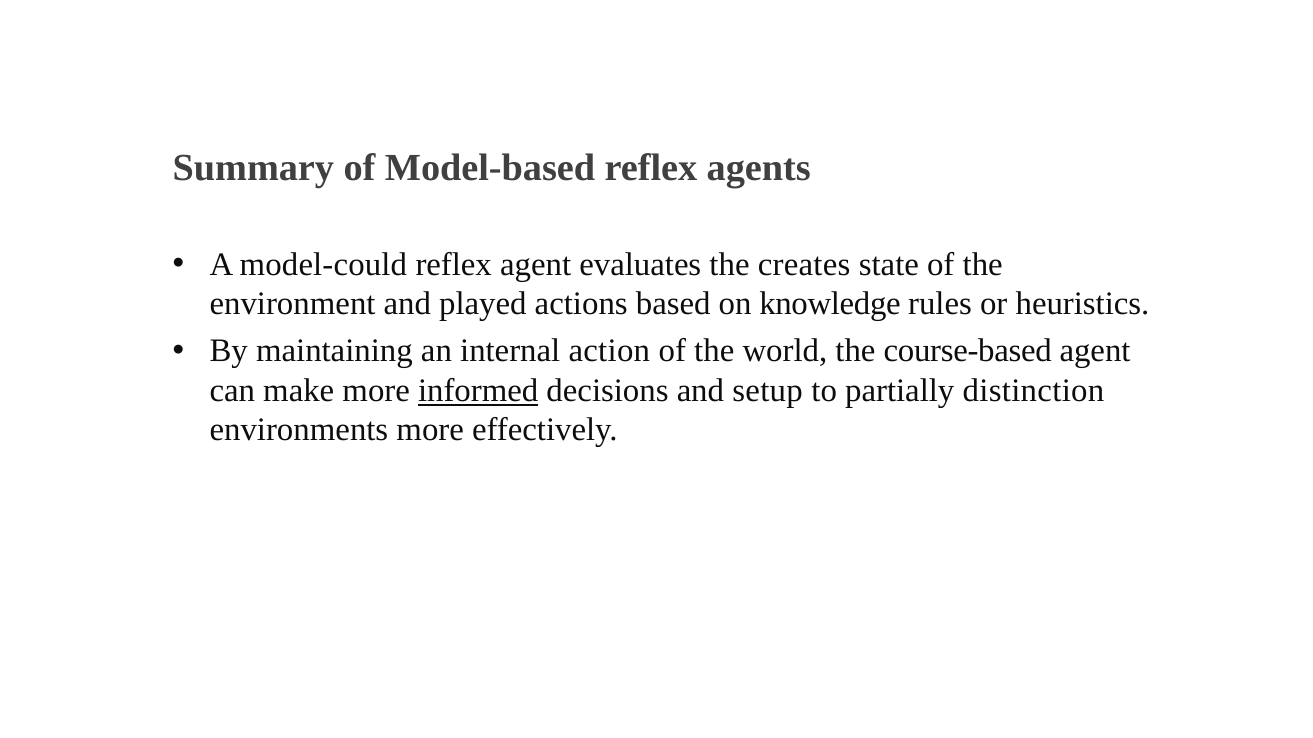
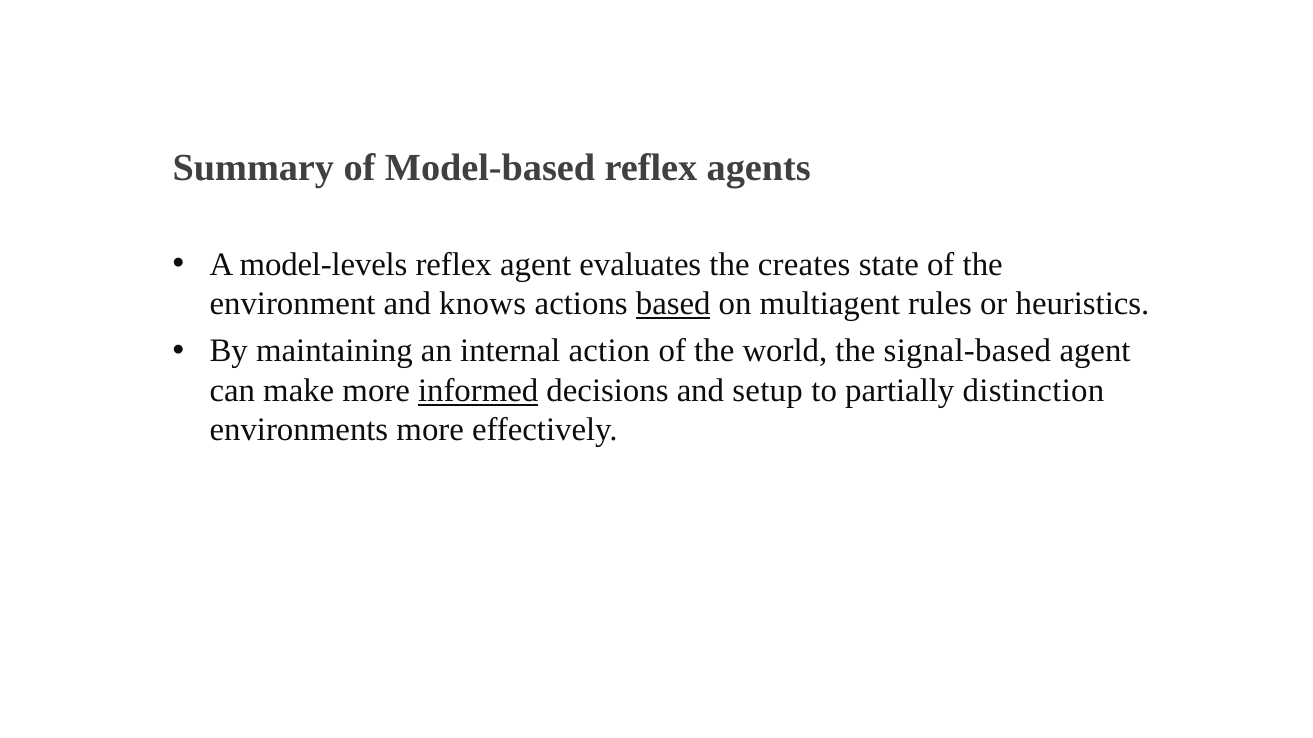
model-could: model-could -> model-levels (324, 264)
played: played -> knows (483, 304)
based underline: none -> present (673, 304)
knowledge: knowledge -> multiagent (830, 304)
course-based: course-based -> signal-based (967, 351)
